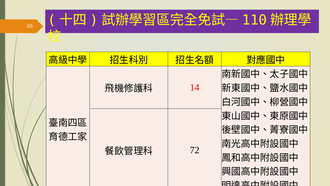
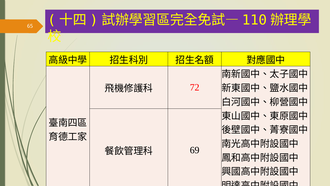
14: 14 -> 72 (195, 87)
72: 72 -> 69 (195, 150)
